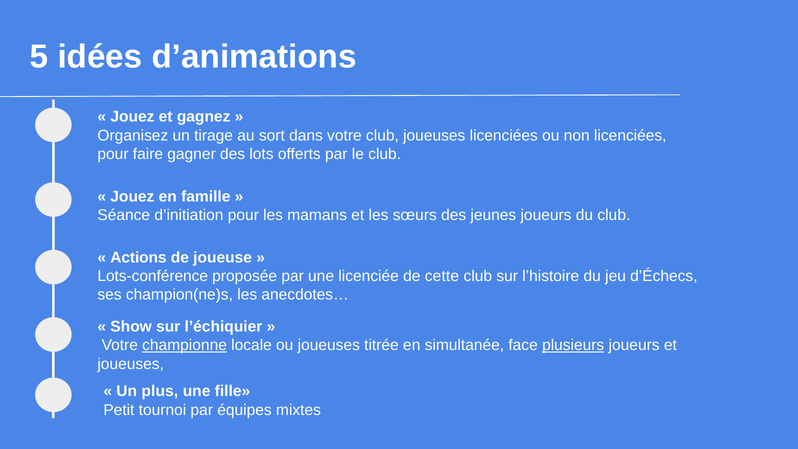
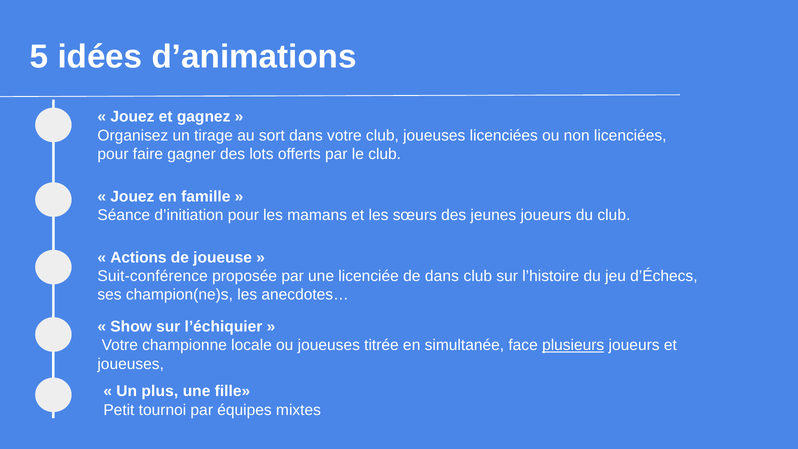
Lots-conférence: Lots-conférence -> Suit-conférence (153, 276)
de cette: cette -> dans (442, 276)
championne underline: present -> none (185, 345)
